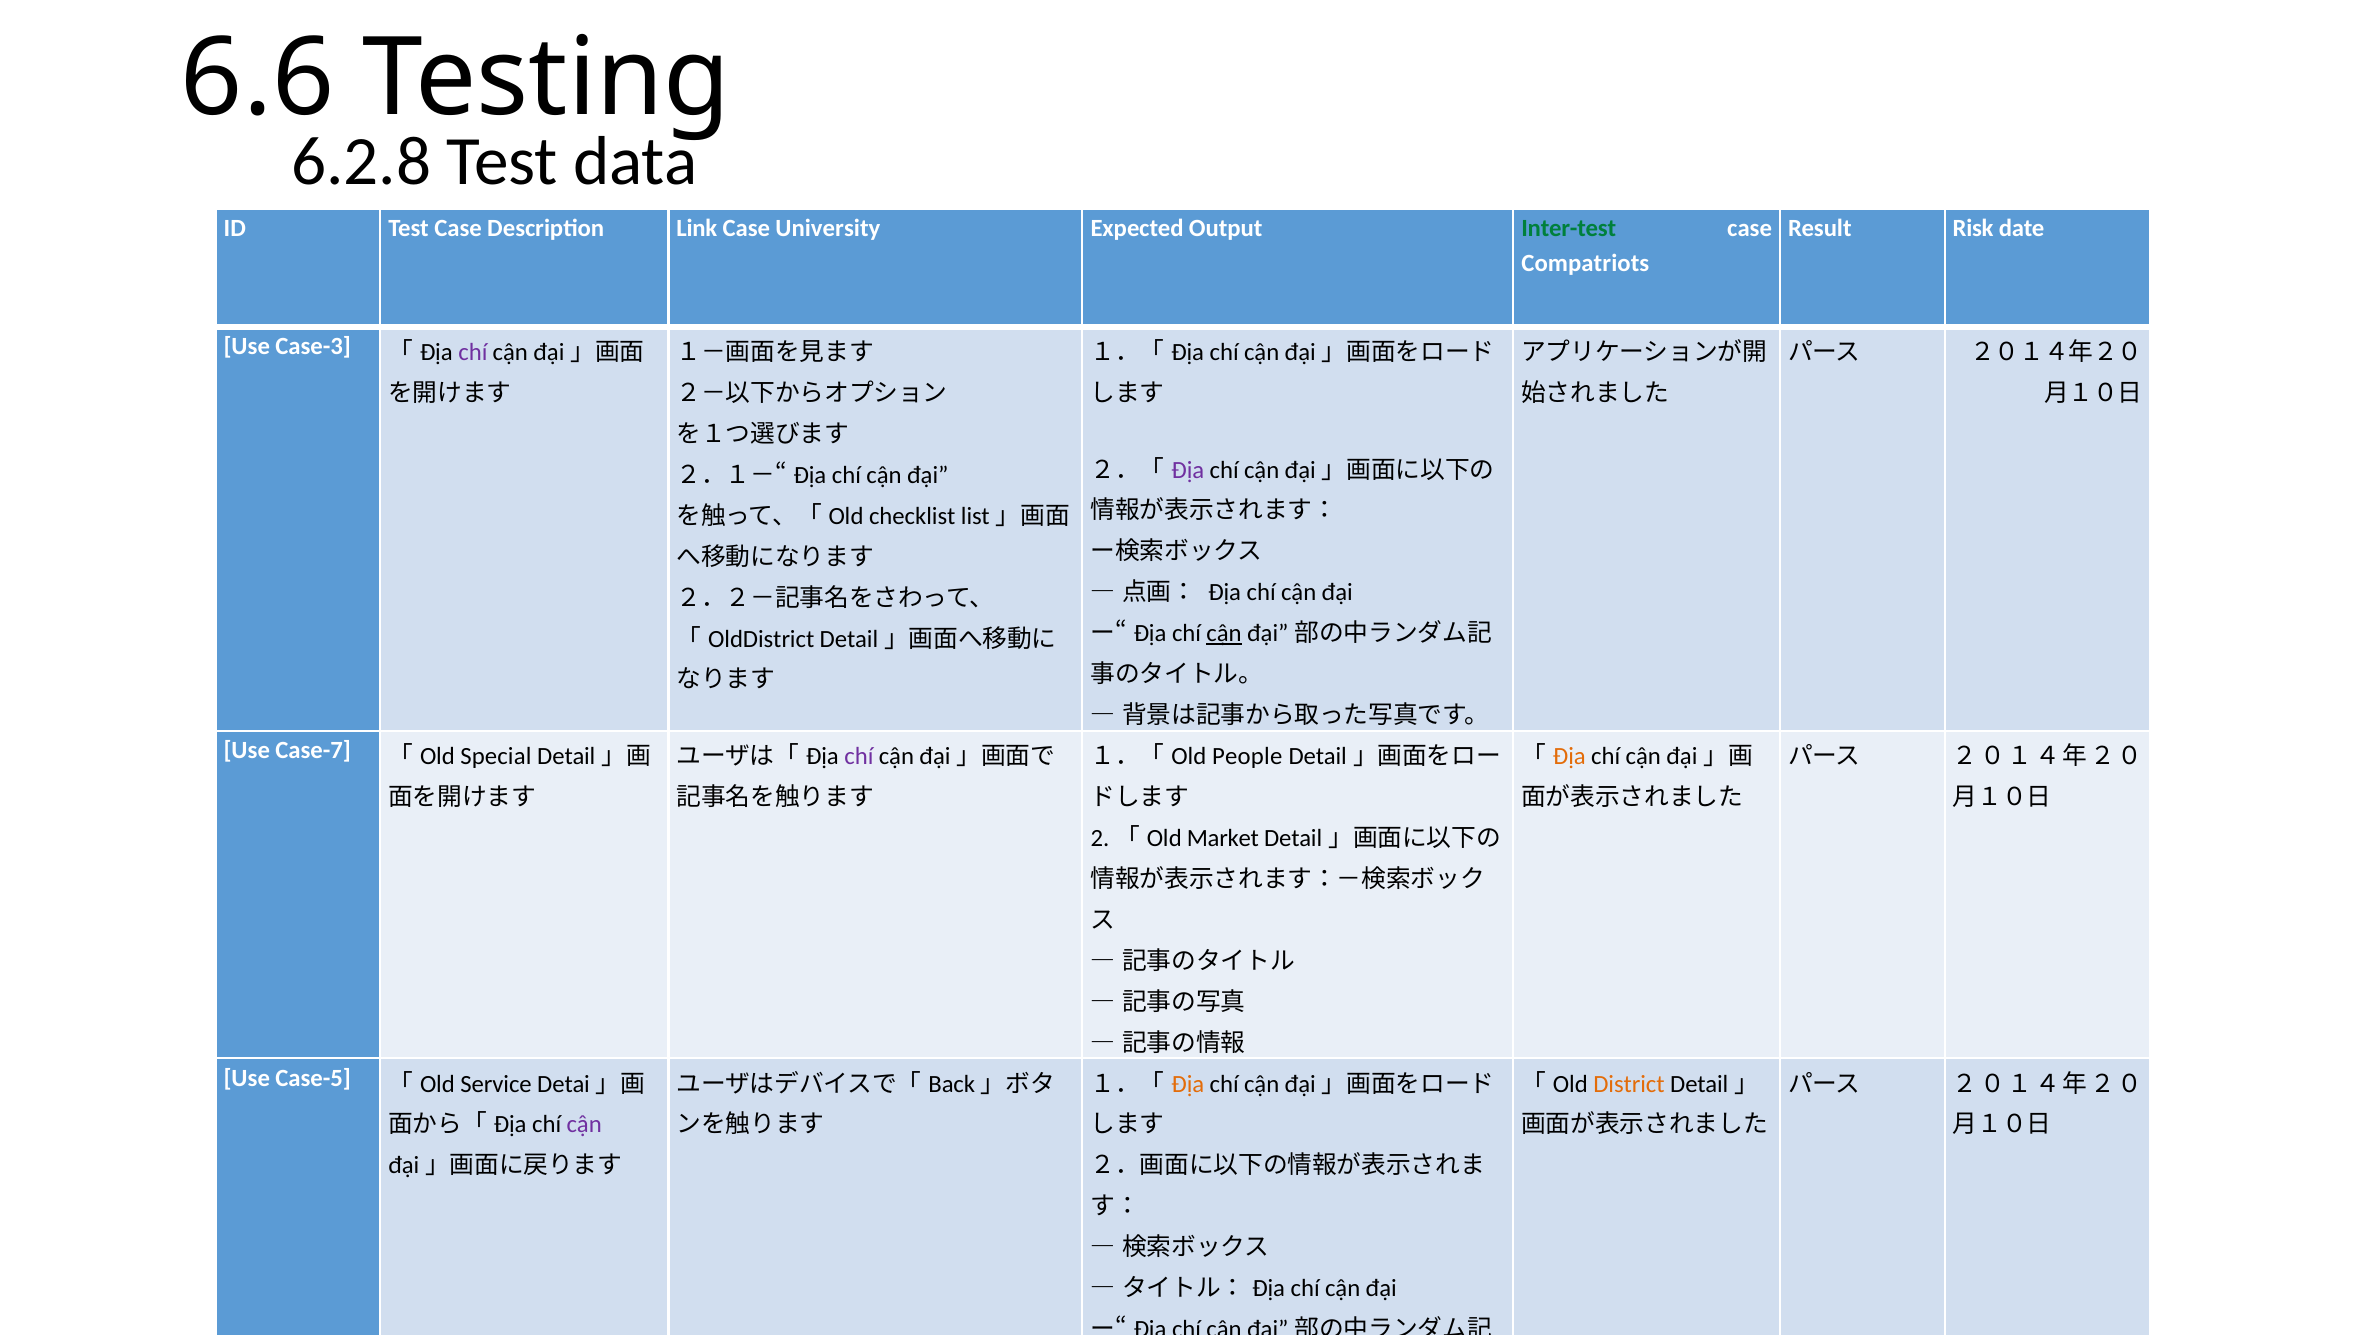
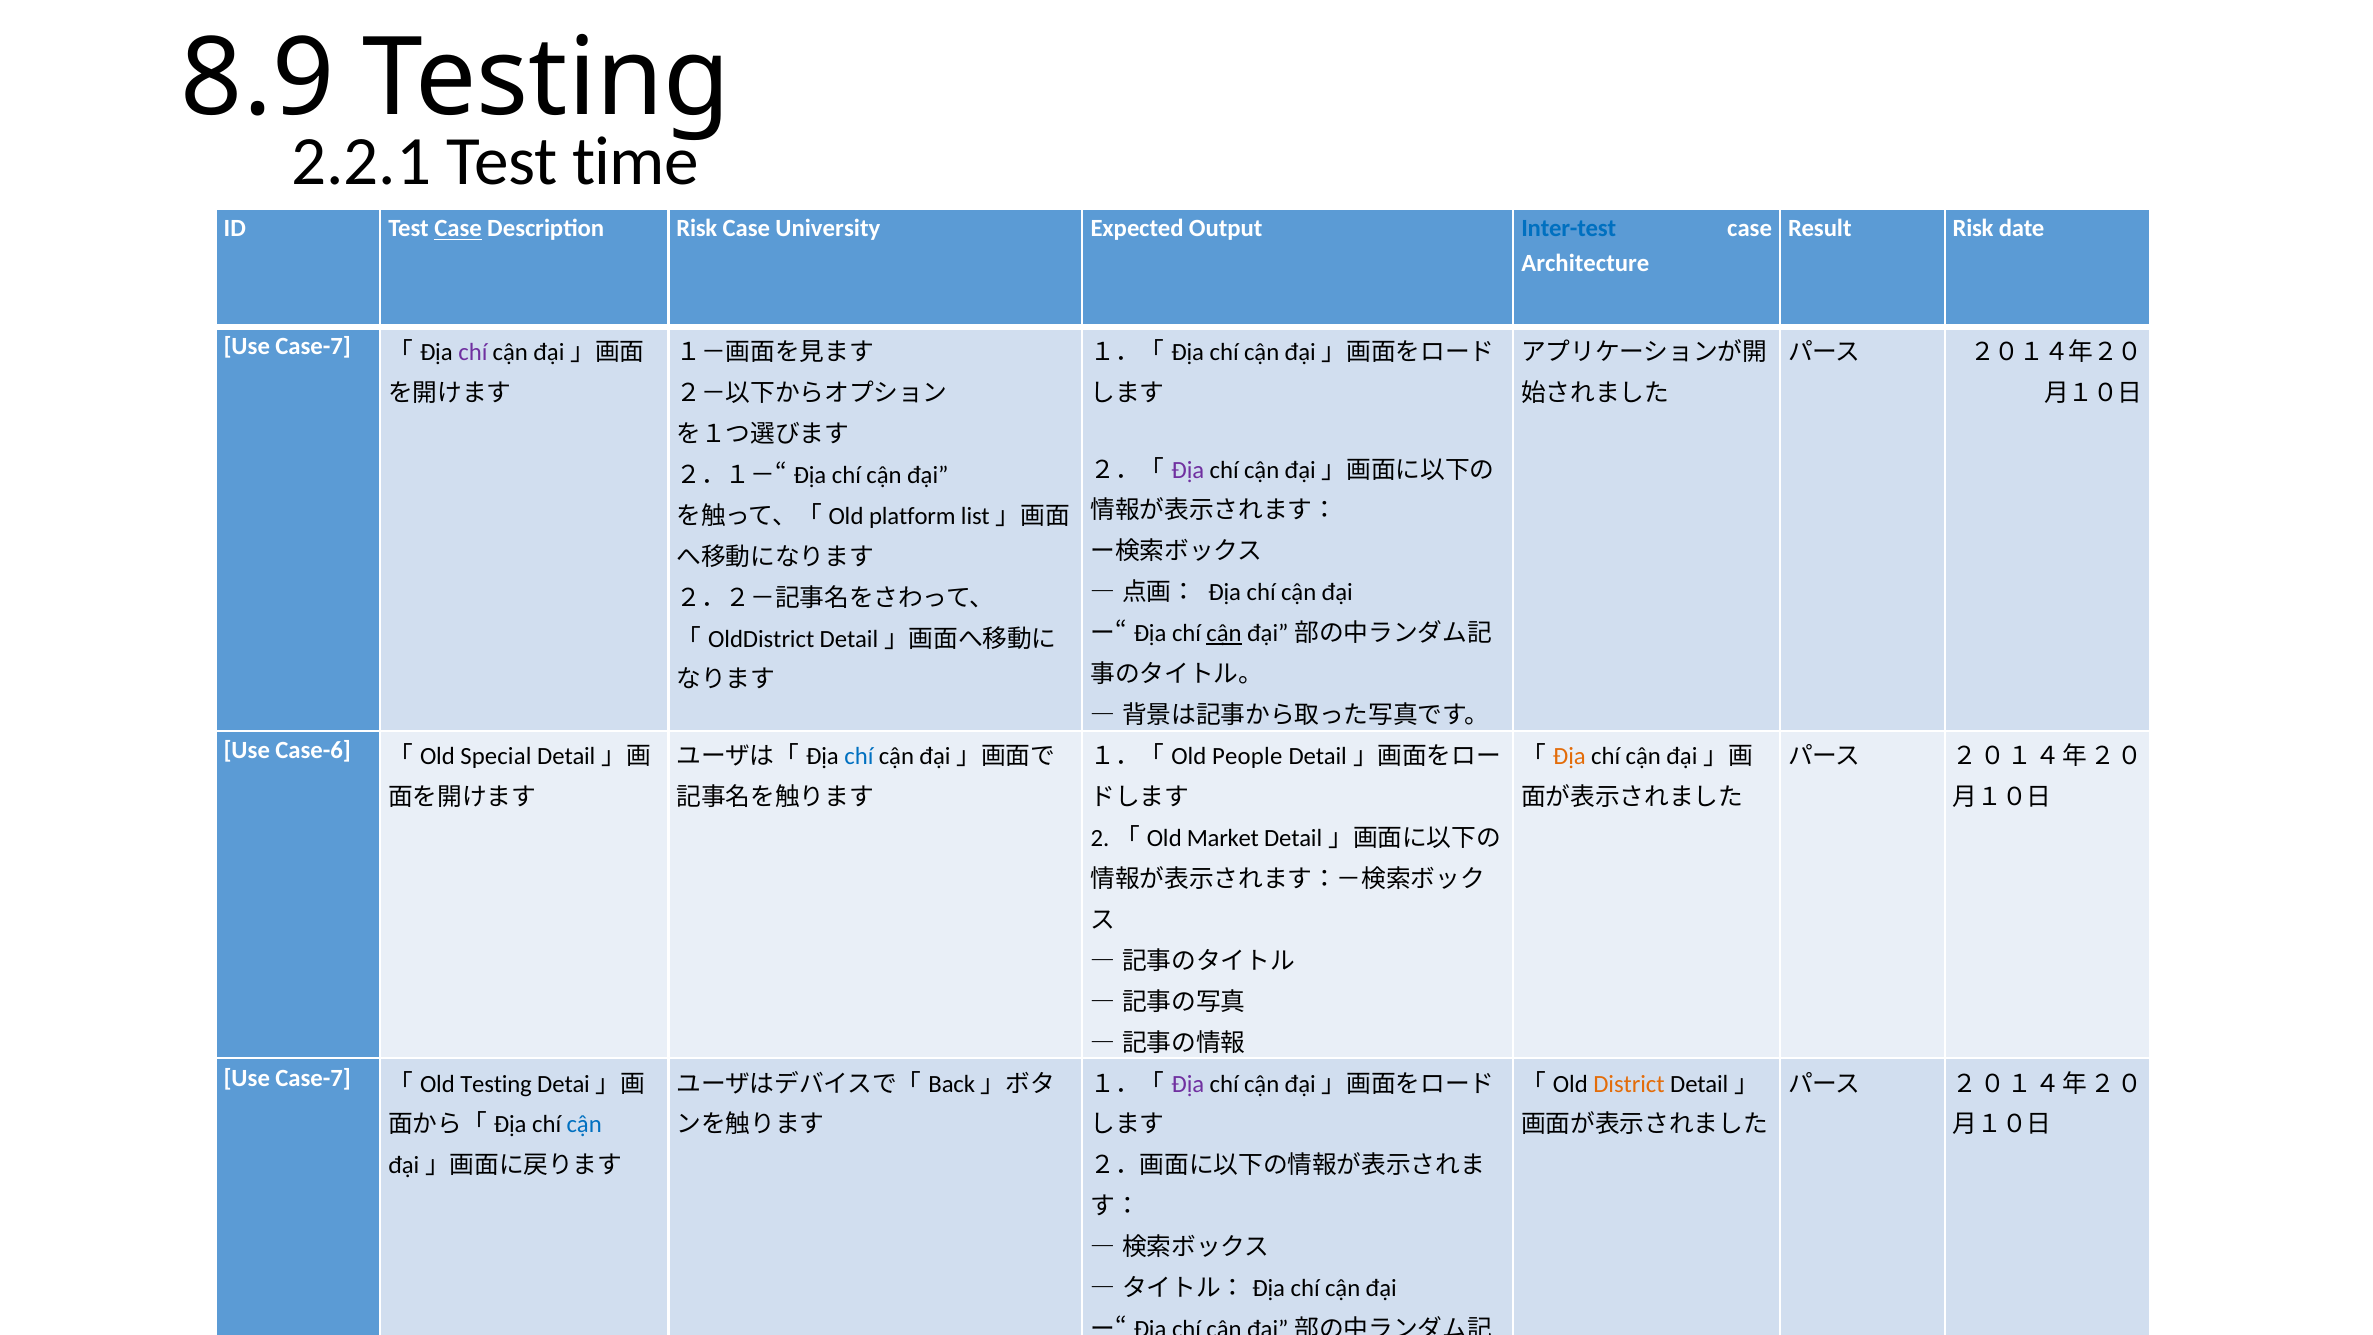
6.6: 6.6 -> 8.9 (258, 78)
6.2.8: 6.2.8 -> 2.2.1 (361, 162)
data: data -> time (636, 162)
Case underline: none -> present (458, 229)
Description Link: Link -> Risk (697, 229)
Inter-test colour: green -> blue (1569, 229)
Compatriots: Compatriots -> Architecture (1585, 263)
Case-3: Case-3 -> Case-7 (313, 346)
checklist: checklist -> platform (912, 516)
Case-7: Case-7 -> Case-6 (313, 750)
chí colour: purple -> blue (859, 756)
Case-5: Case-5 -> Case-7 (313, 1078)
Service: Service -> Testing (496, 1084)
Địa colour: orange -> purple (1188, 1084)
cận colour: purple -> blue (584, 1125)
